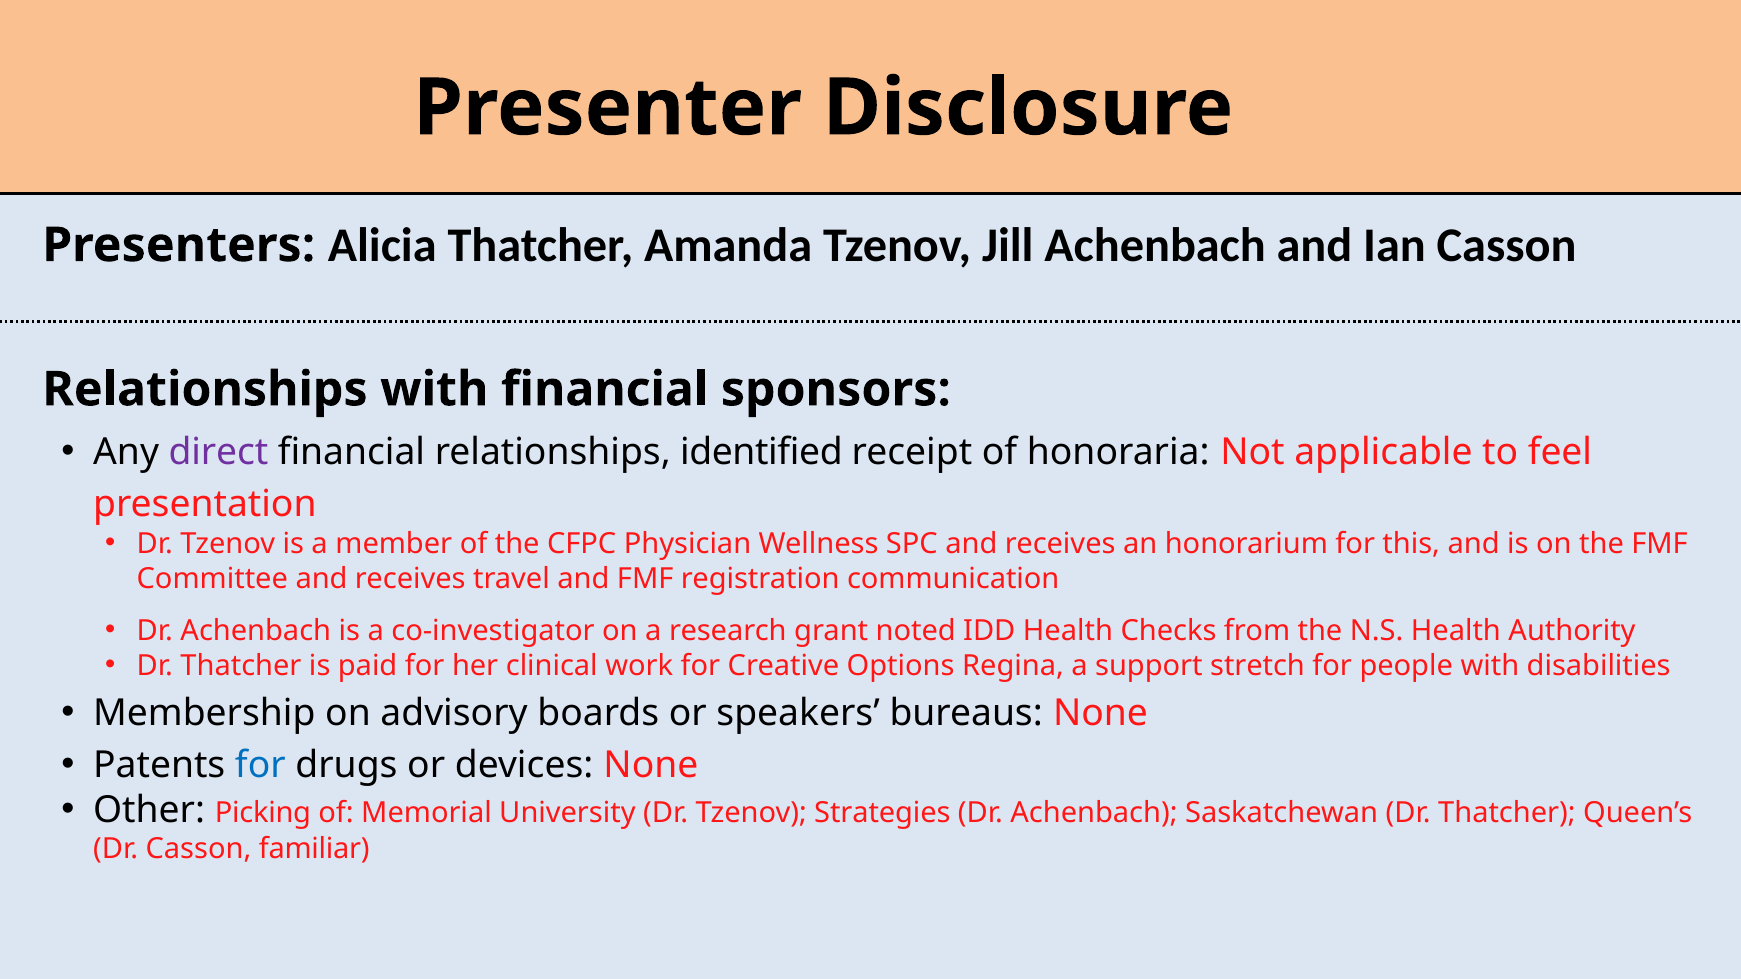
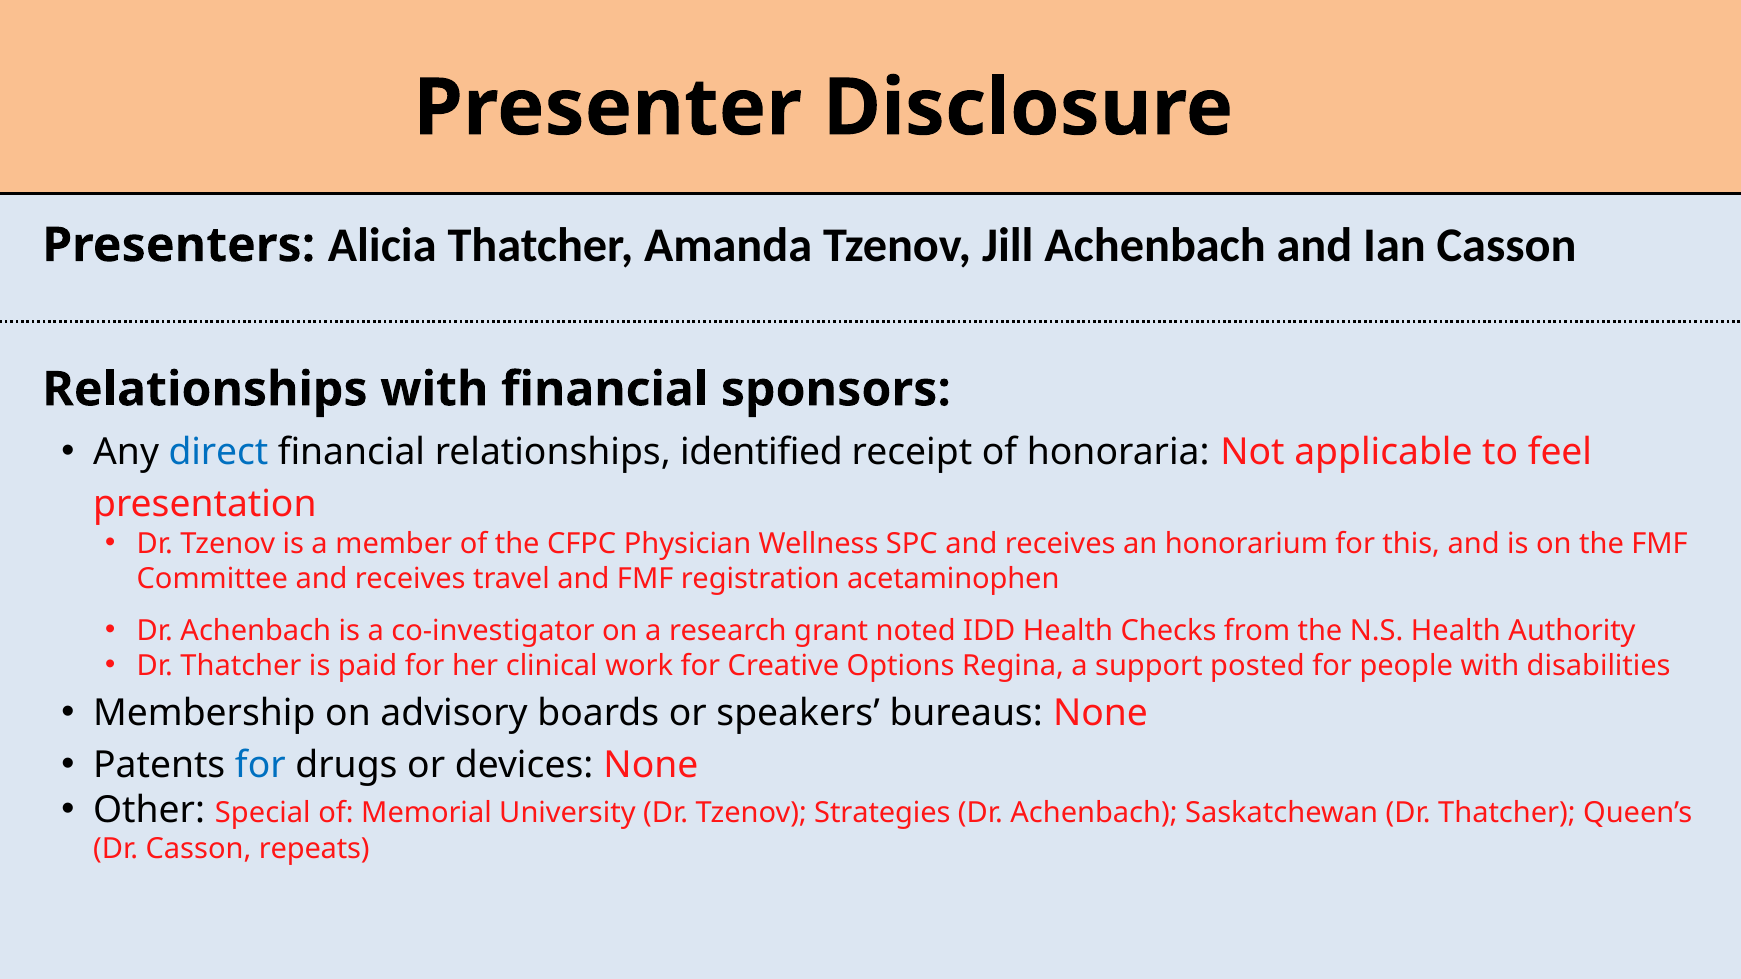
direct colour: purple -> blue (218, 452)
communication: communication -> acetaminophen (953, 579)
stretch: stretch -> posted (1257, 666)
Picking: Picking -> Special (263, 813)
familiar: familiar -> repeats (314, 850)
